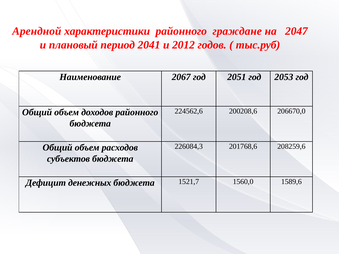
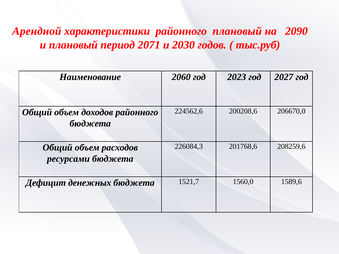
районного граждане: граждане -> плановый (237, 31)
2047: 2047 -> 2090 (296, 31)
2041: 2041 -> 2071 (149, 45)
2012: 2012 -> 2030 (184, 45)
2067: 2067 -> 2060 (181, 77)
2051: 2051 -> 2023 (237, 77)
2053: 2053 -> 2027 (284, 77)
субъектов: субъектов -> ресурсами (68, 159)
